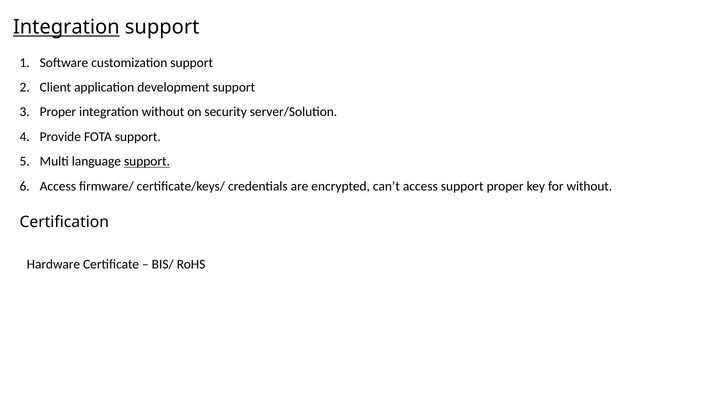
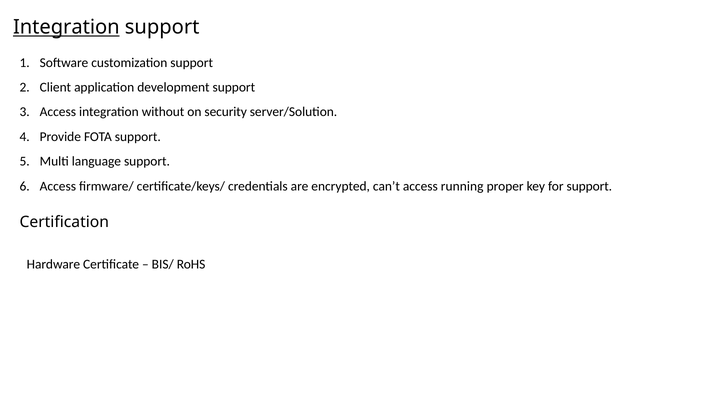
Proper: Proper -> Access (58, 112)
support underline: present -> none (147, 161)
access support: support -> running (462, 186)
for without: without -> support (589, 186)
